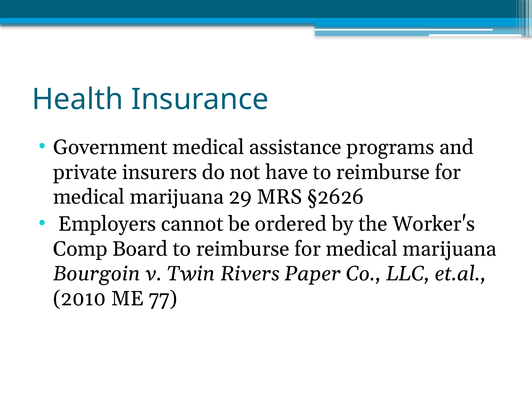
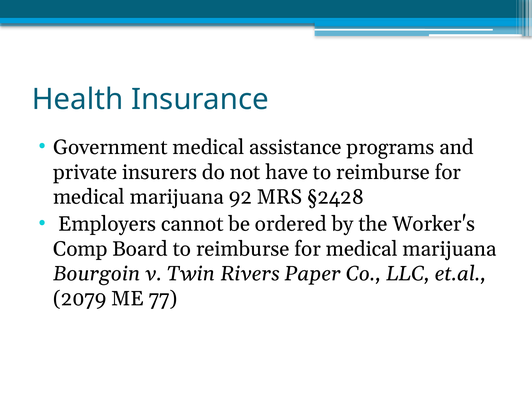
29: 29 -> 92 (240, 197)
§2626: §2626 -> §2428 (336, 197)
2010: 2010 -> 2079 (80, 299)
